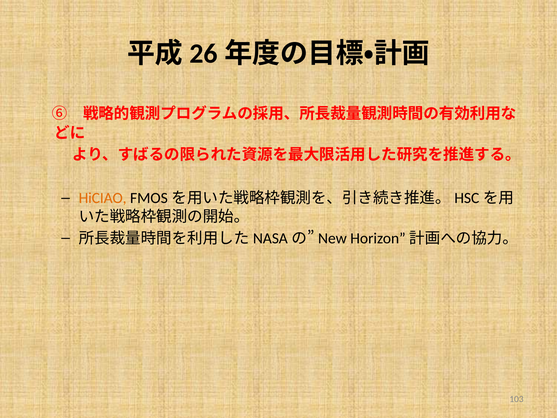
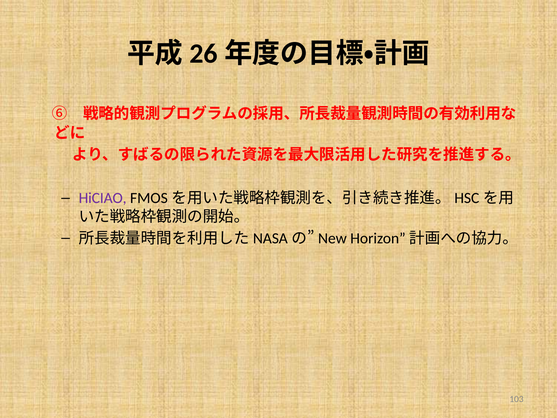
HiCIAO colour: orange -> purple (103, 198)
